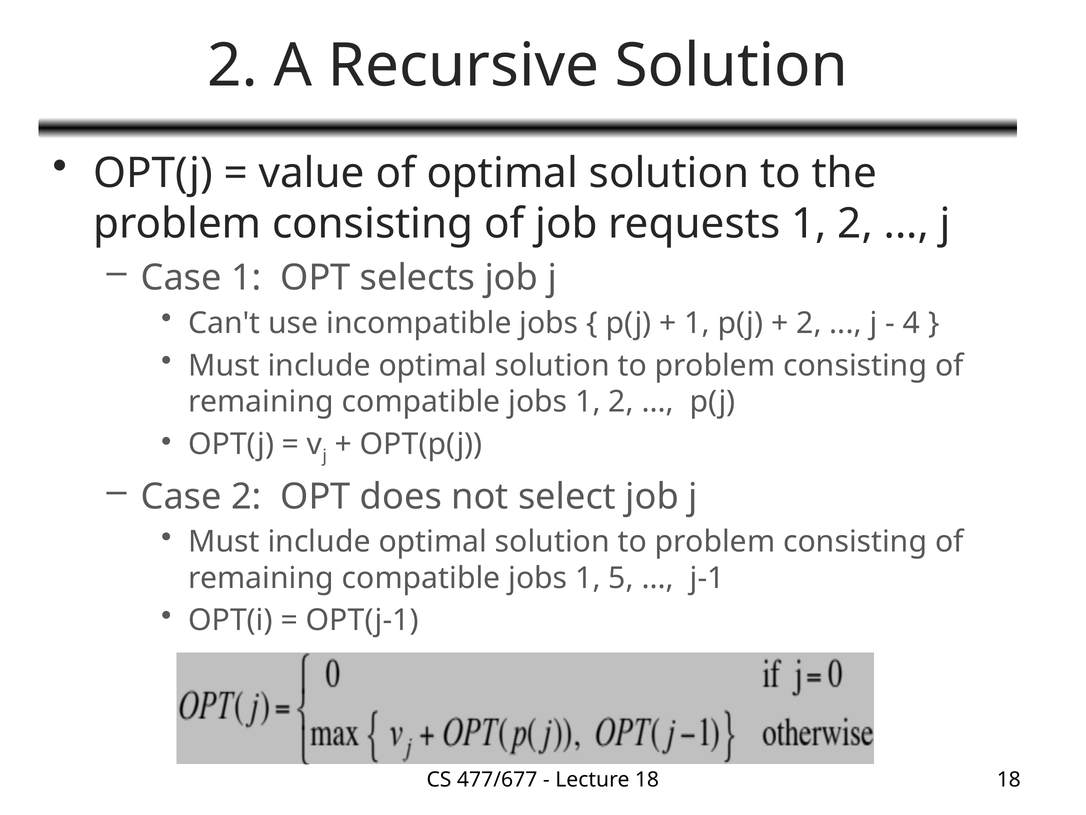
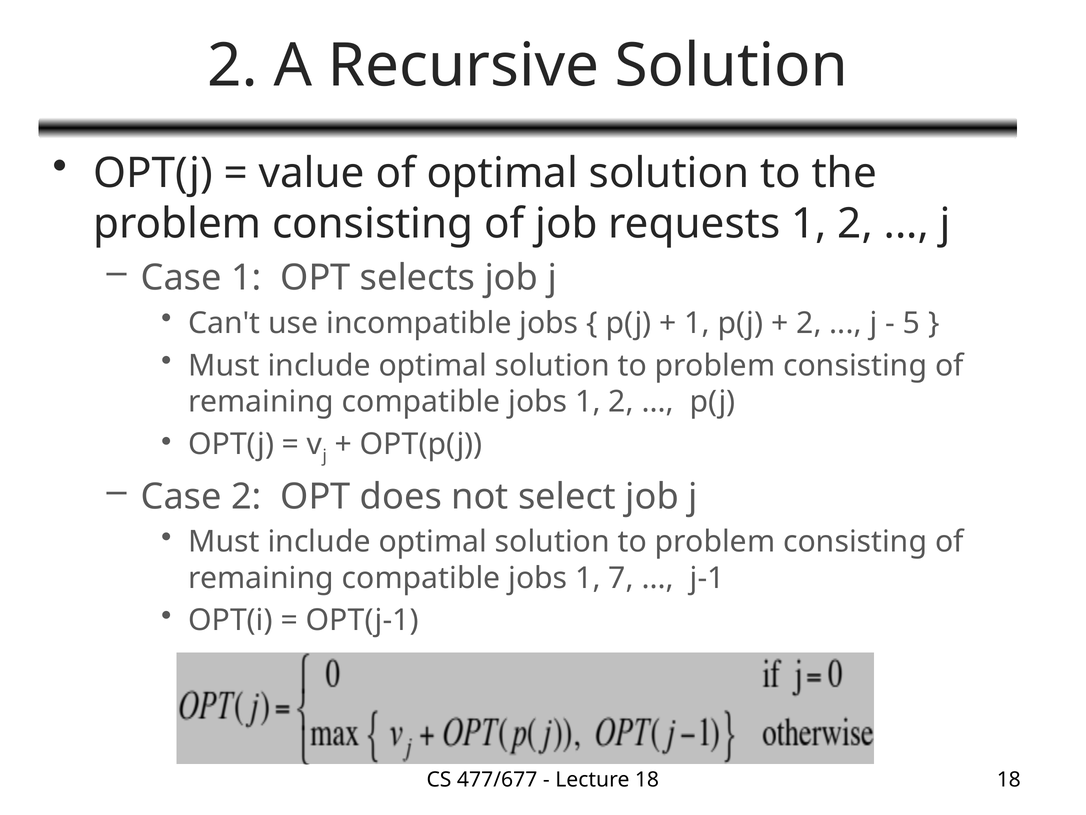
4: 4 -> 5 (912, 323)
5: 5 -> 7 (621, 578)
